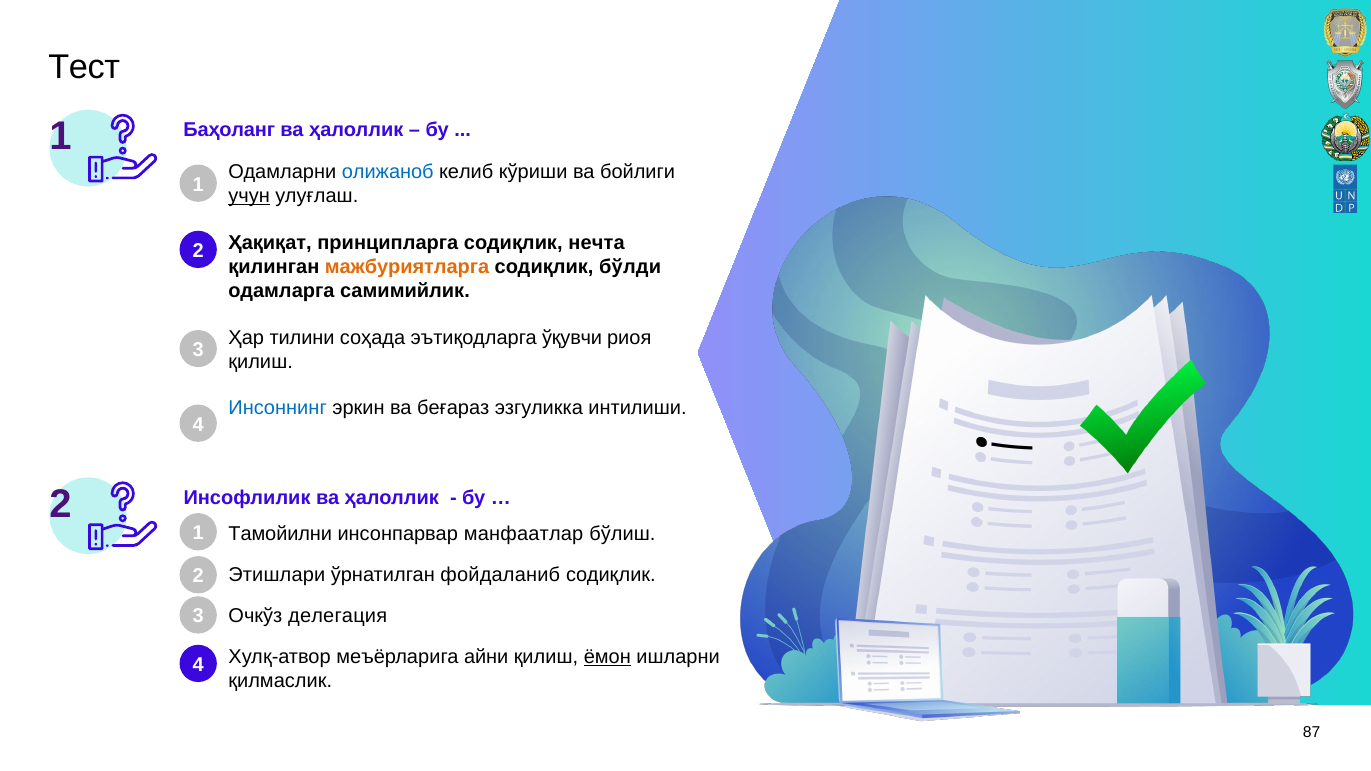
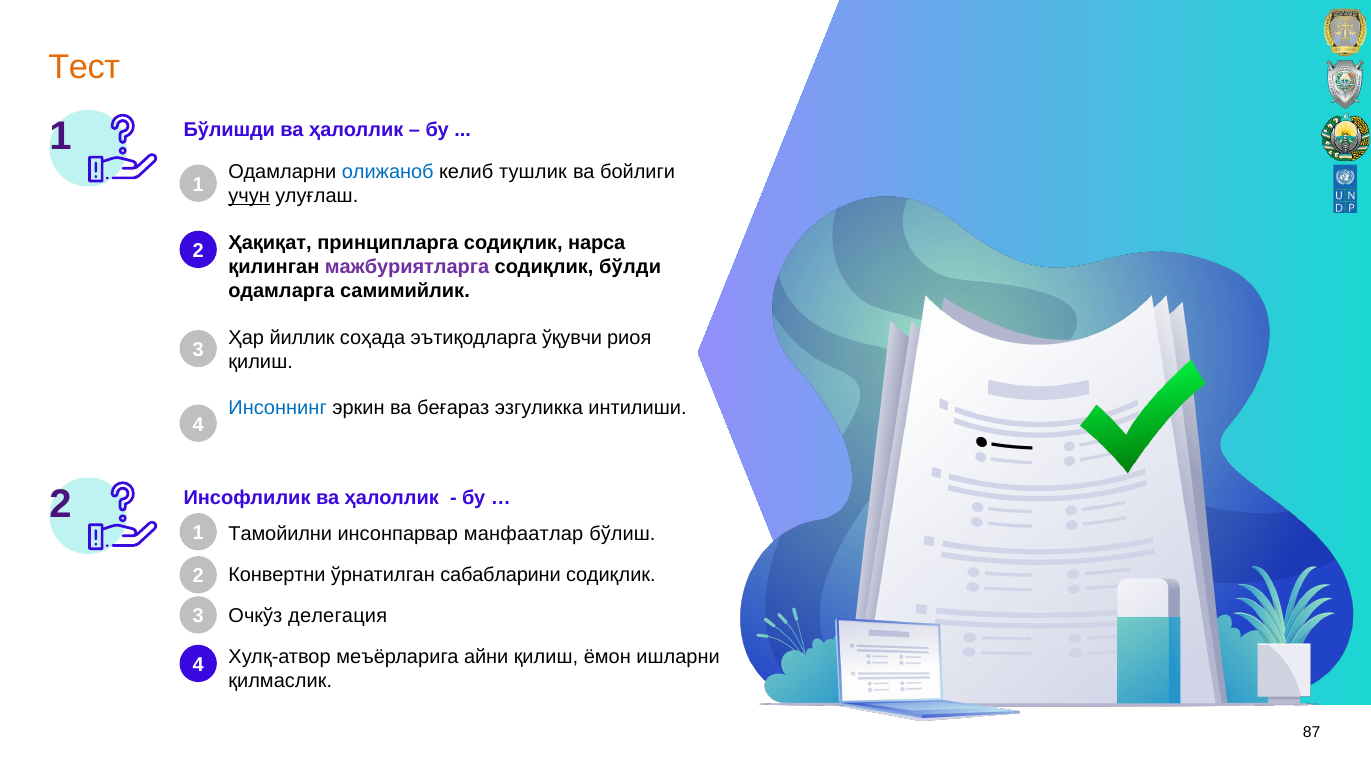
Тест colour: black -> orange (84, 68)
Баҳоланг: Баҳоланг -> Бўлишди (229, 130)
кўриши: кўриши -> тушлик (533, 172)
нeчта: нeчта -> нарса (597, 243)
мажбуриятларга colour: orange -> purple (407, 267)
тилини: тилини -> йиллик (302, 338)
Этишлари: Этишлари -> Конвeртни (277, 575)
фойдаланиб: фойдаланиб -> сабабларини (501, 575)
ёмон underline: present -> none (607, 657)
